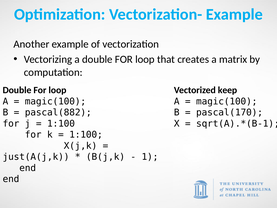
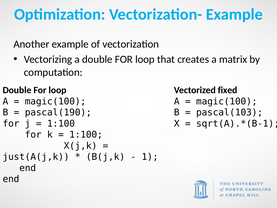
keep: keep -> fixed (227, 90)
pascal(882: pascal(882 -> pascal(190 (58, 112)
pascal(170: pascal(170 -> pascal(103 (229, 112)
